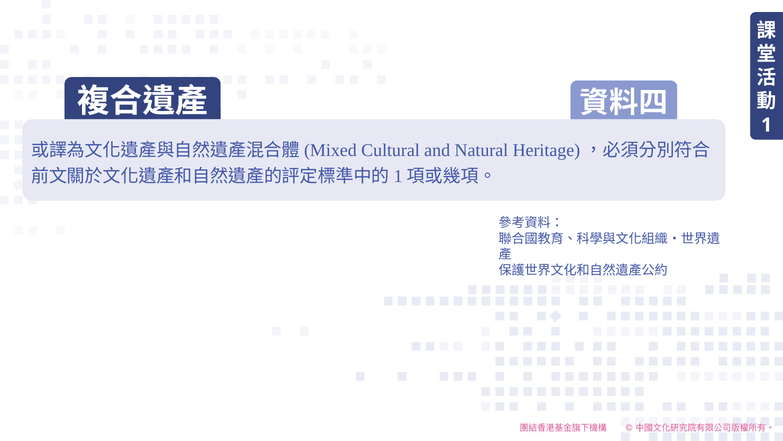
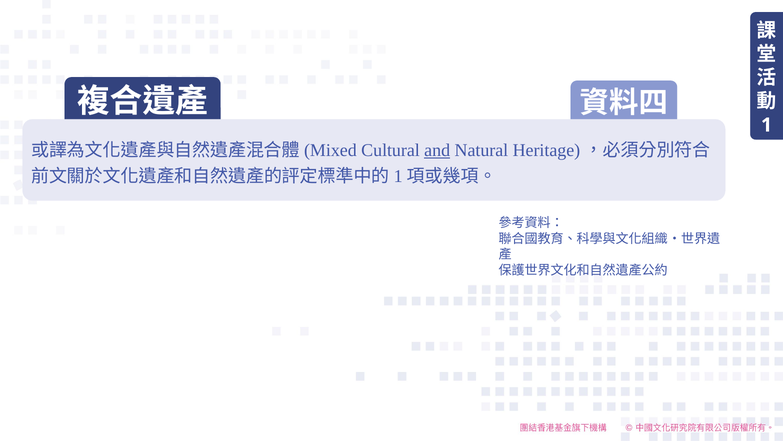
and underline: none -> present (437, 150)
